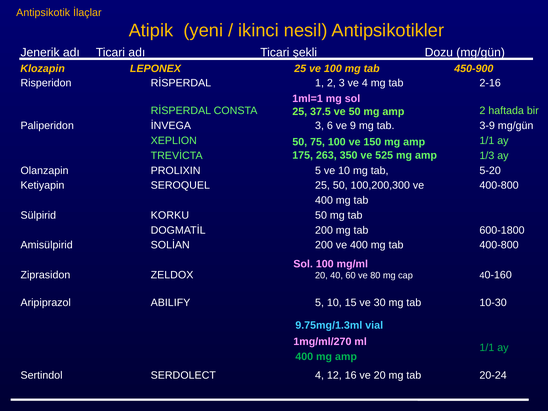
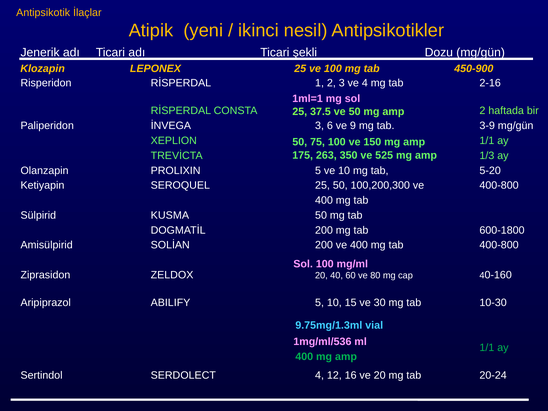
KORKU: KORKU -> KUSMA (170, 215)
1mg/ml/270: 1mg/ml/270 -> 1mg/ml/536 (322, 342)
